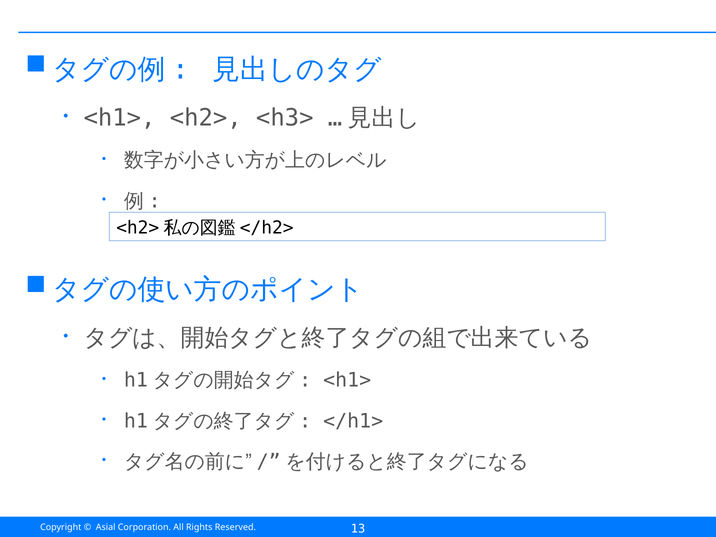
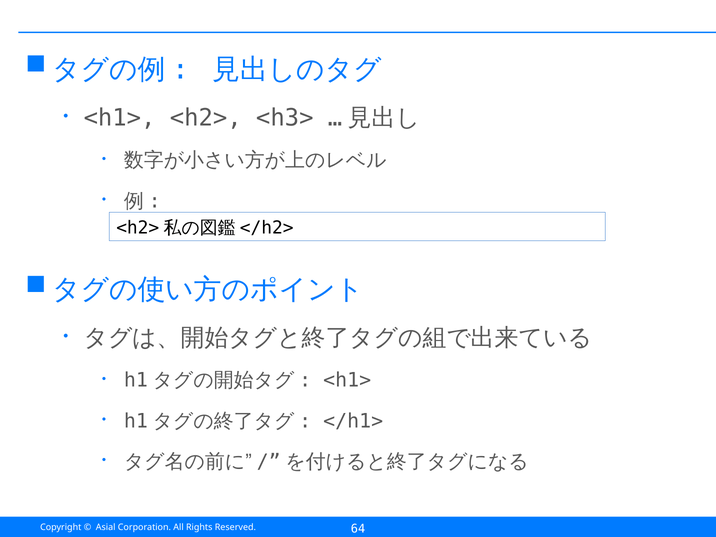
13: 13 -> 64 (358, 529)
